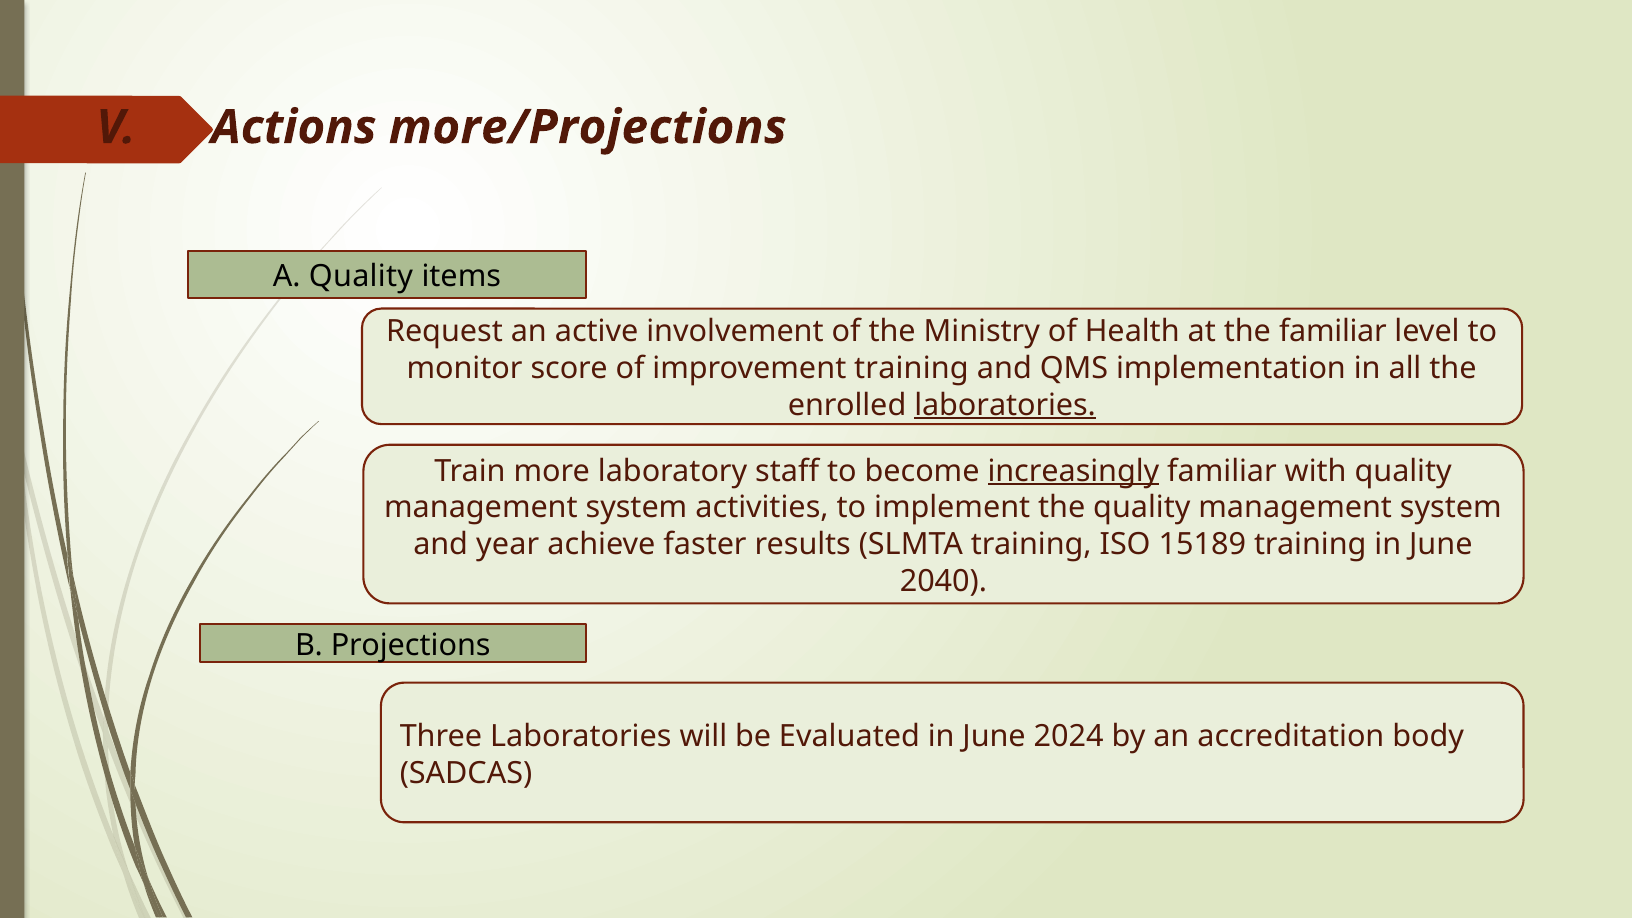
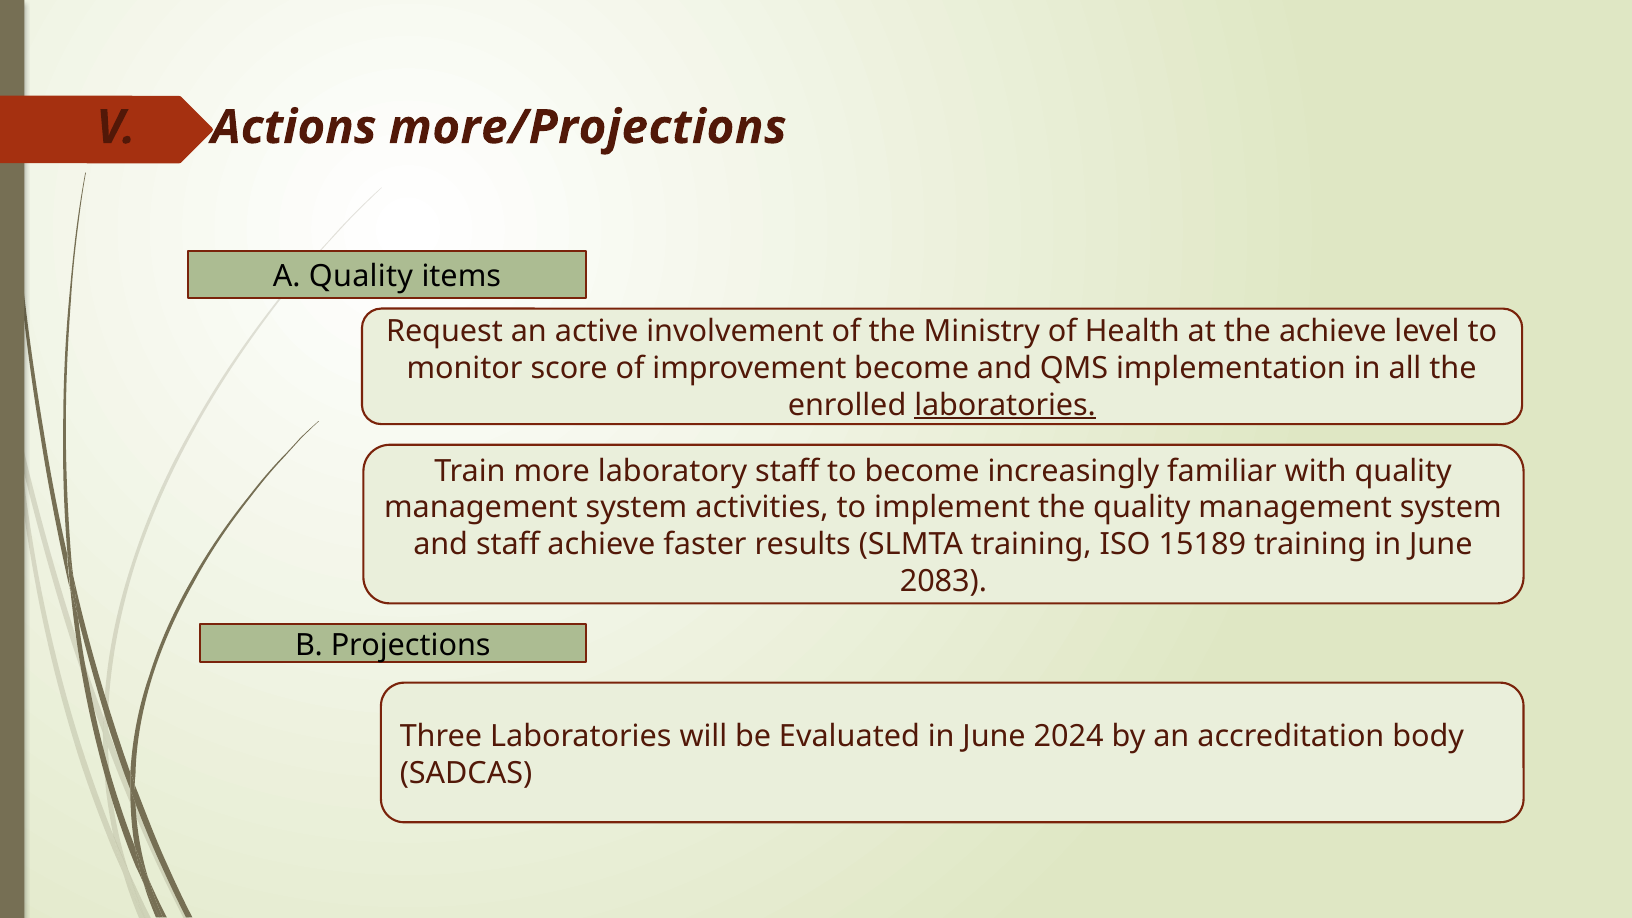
the familiar: familiar -> achieve (1333, 332)
improvement training: training -> become (912, 368)
increasingly underline: present -> none (1073, 471)
and year: year -> staff (508, 545)
2040: 2040 -> 2083 (943, 581)
